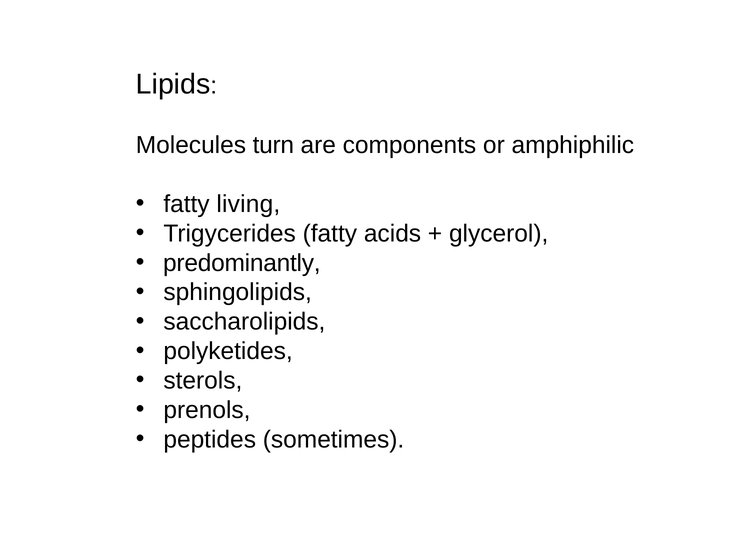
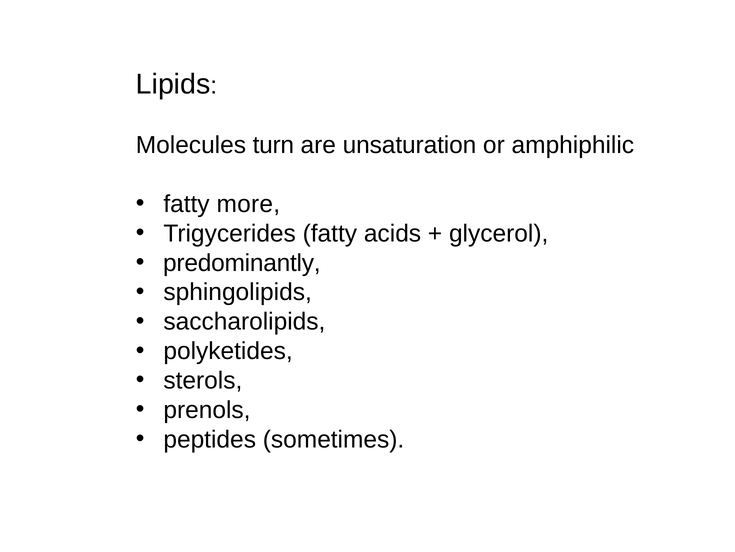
components: components -> unsaturation (409, 145)
living: living -> more (248, 204)
